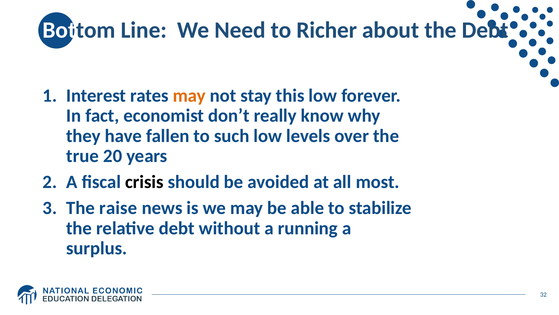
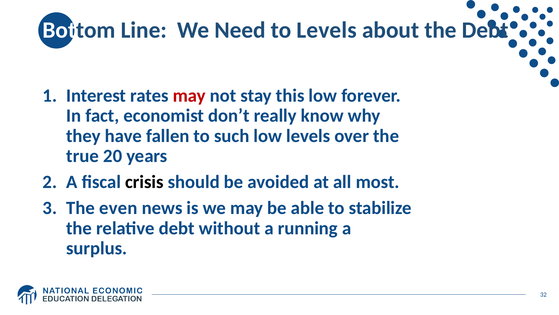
to Richer: Richer -> Levels (327, 30)
may colour: orange -> red (189, 95)
raise: raise -> even (118, 208)
